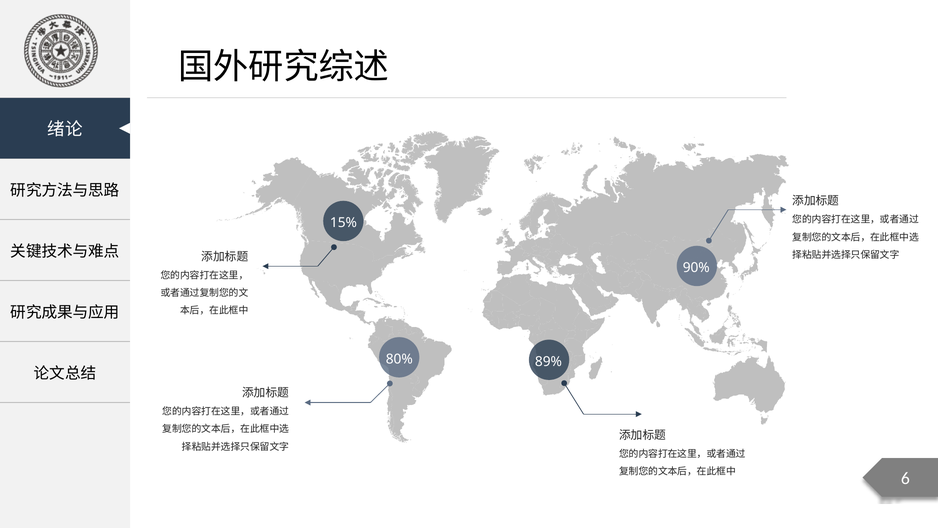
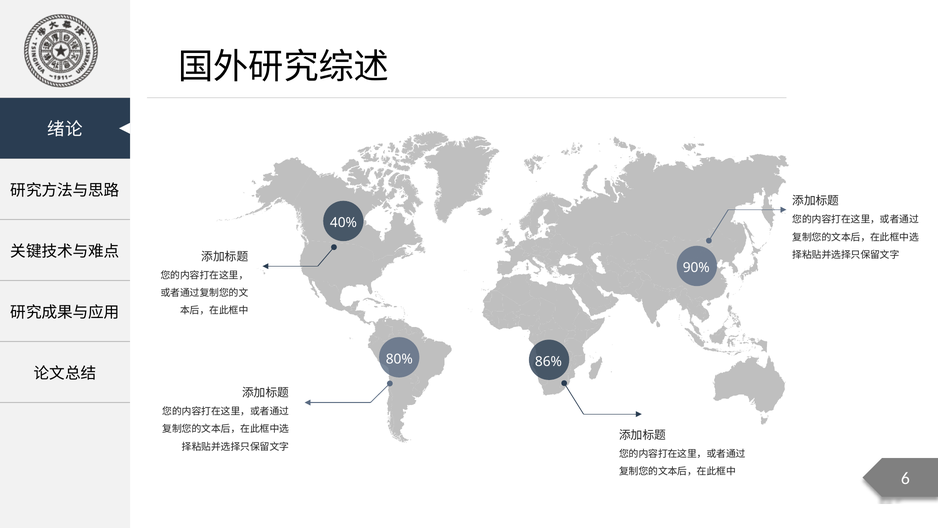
15%: 15% -> 40% (343, 223)
89%: 89% -> 86% (548, 361)
